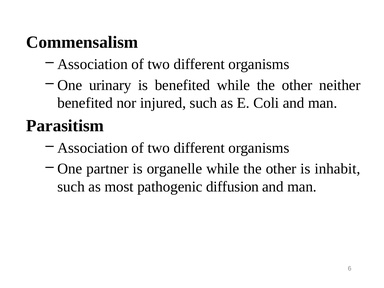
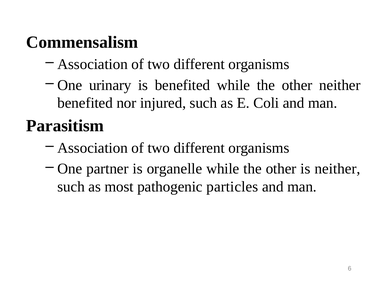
is inhabit: inhabit -> neither (337, 169)
diffusion: diffusion -> particles (232, 187)
